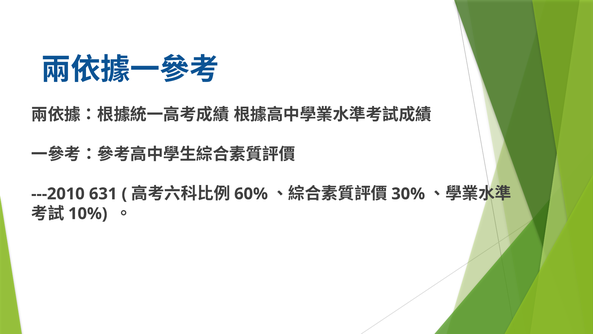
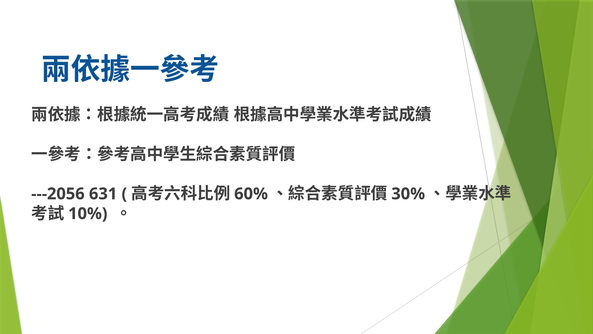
---2010: ---2010 -> ---2056 (58, 194)
